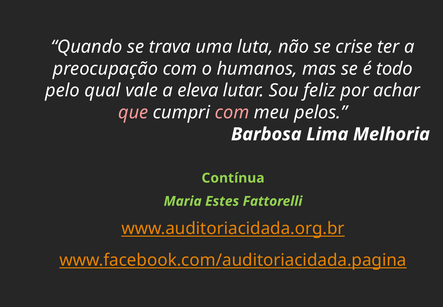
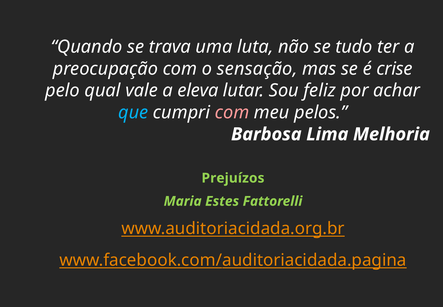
crise: crise -> tudo (354, 47)
humanos: humanos -> sensação (257, 69)
todo: todo -> crise (395, 69)
que colour: pink -> light blue (133, 112)
Contínua: Contínua -> Prejuízos (233, 178)
